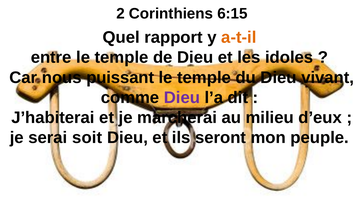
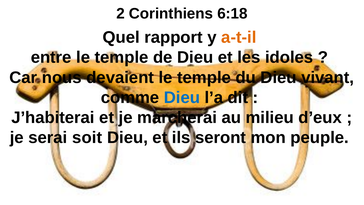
6:15: 6:15 -> 6:18 (232, 14)
puissant: puissant -> devaient (120, 77)
Dieu colour: purple -> blue (182, 97)
